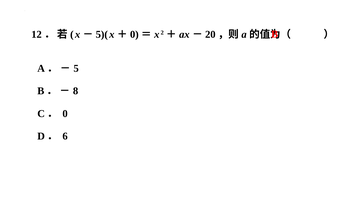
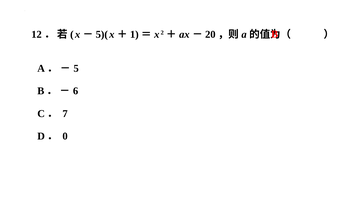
0: 0 -> 1 (134, 34)
8: 8 -> 6 (76, 91)
0: 0 -> 7 (65, 114)
6: 6 -> 0 (65, 136)
